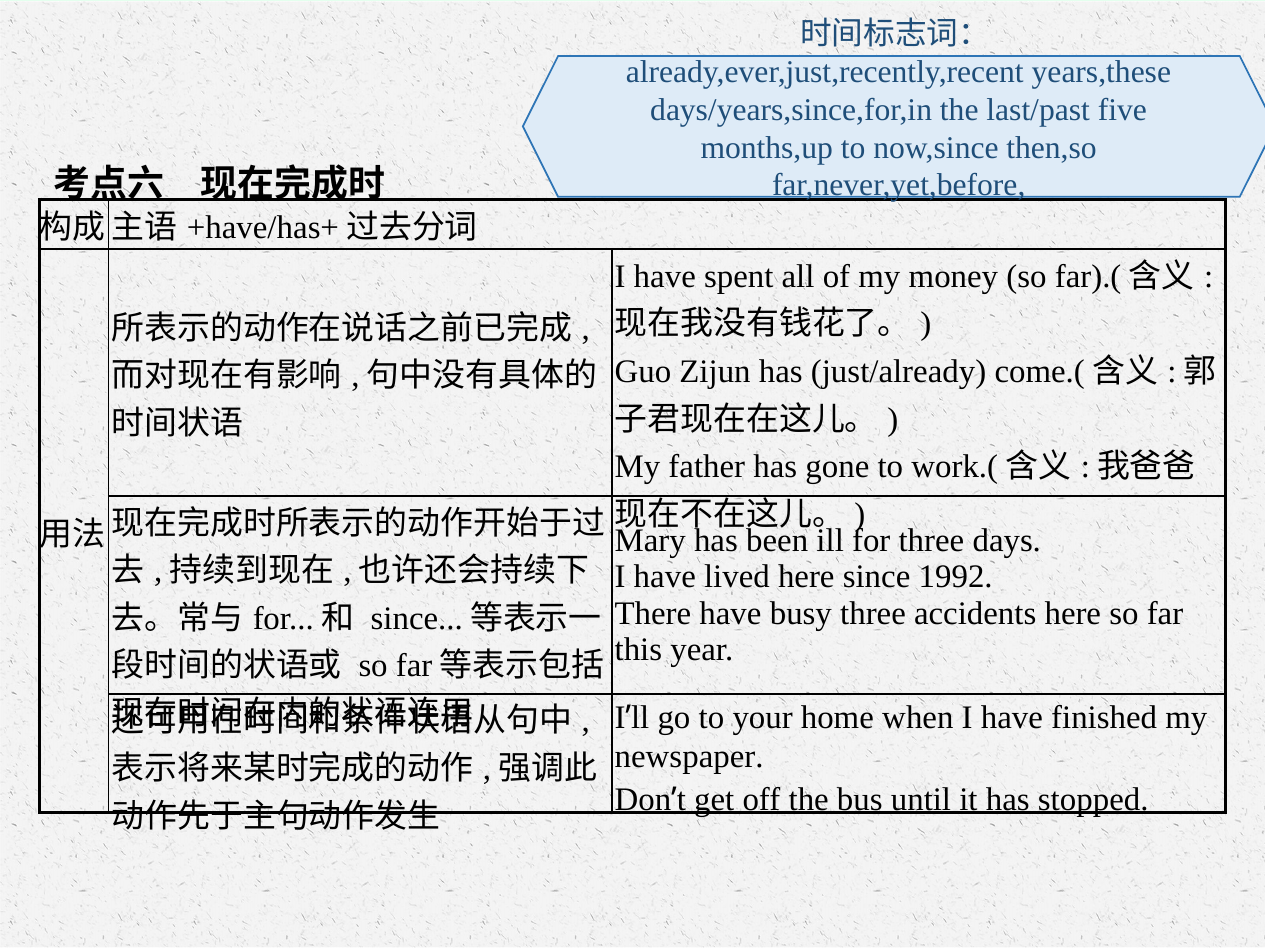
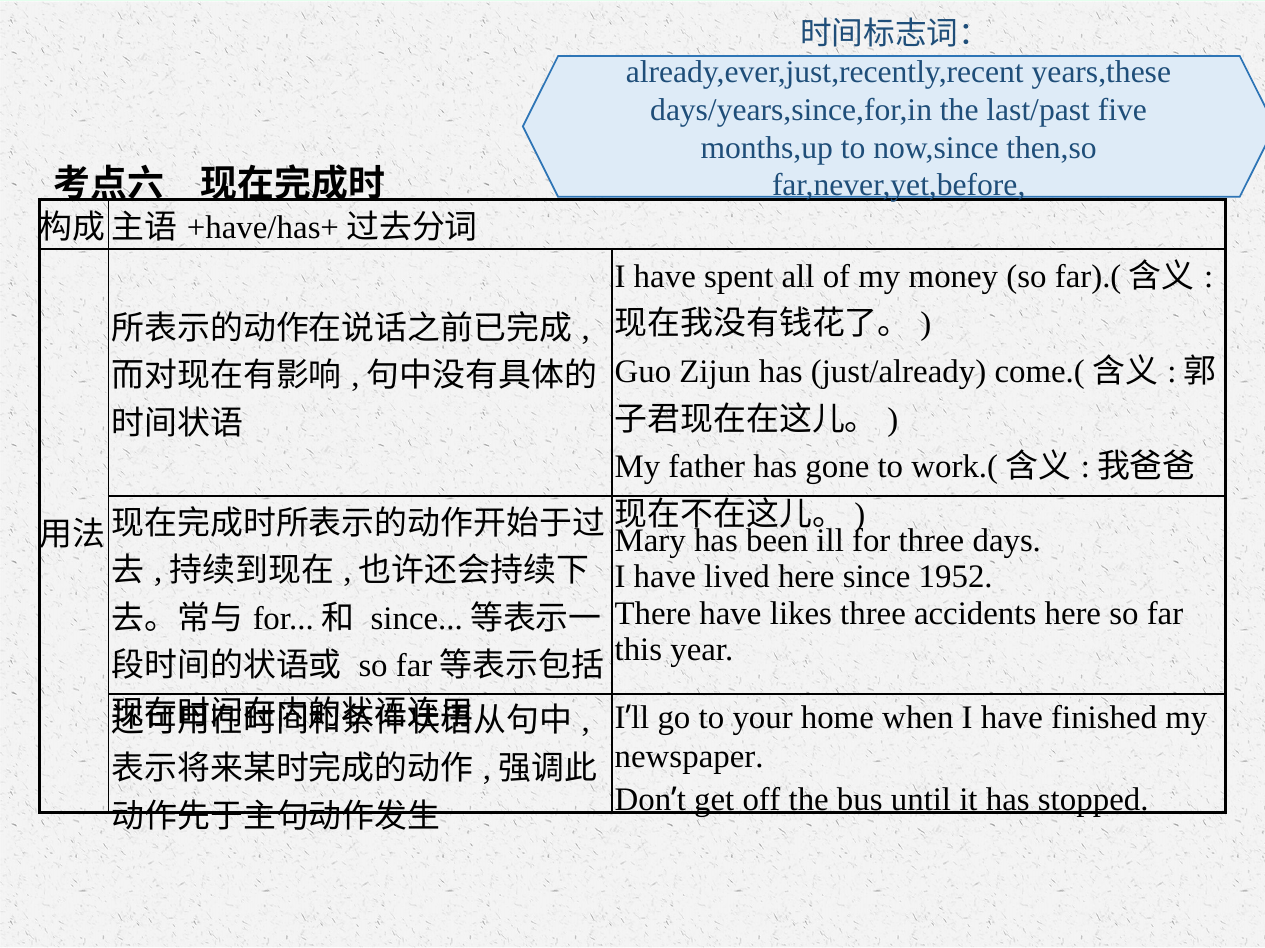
1992: 1992 -> 1952 (956, 577)
busy: busy -> likes (801, 614)
